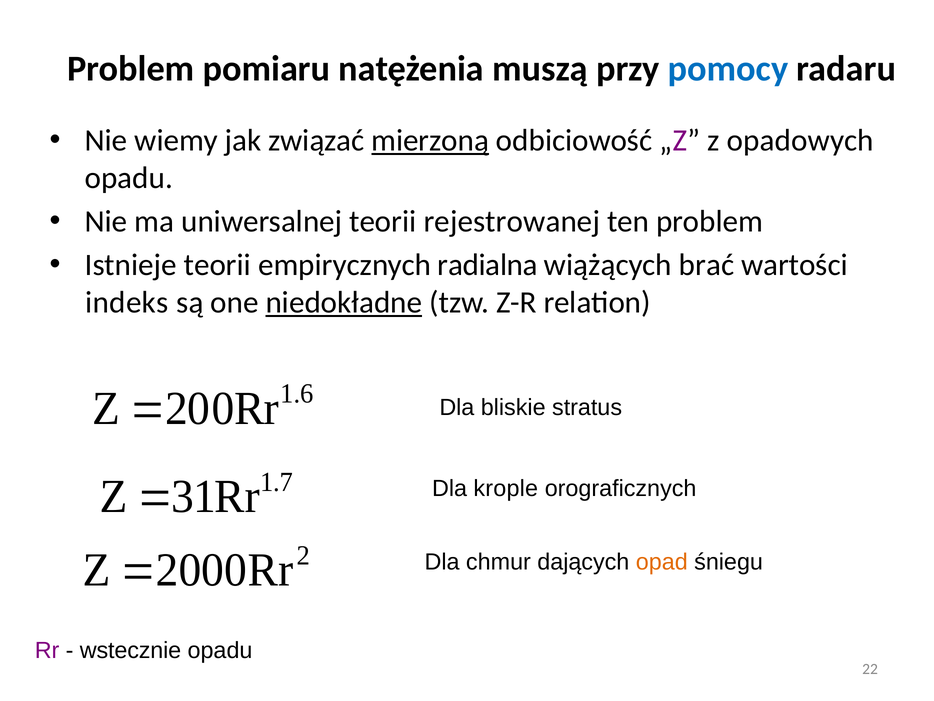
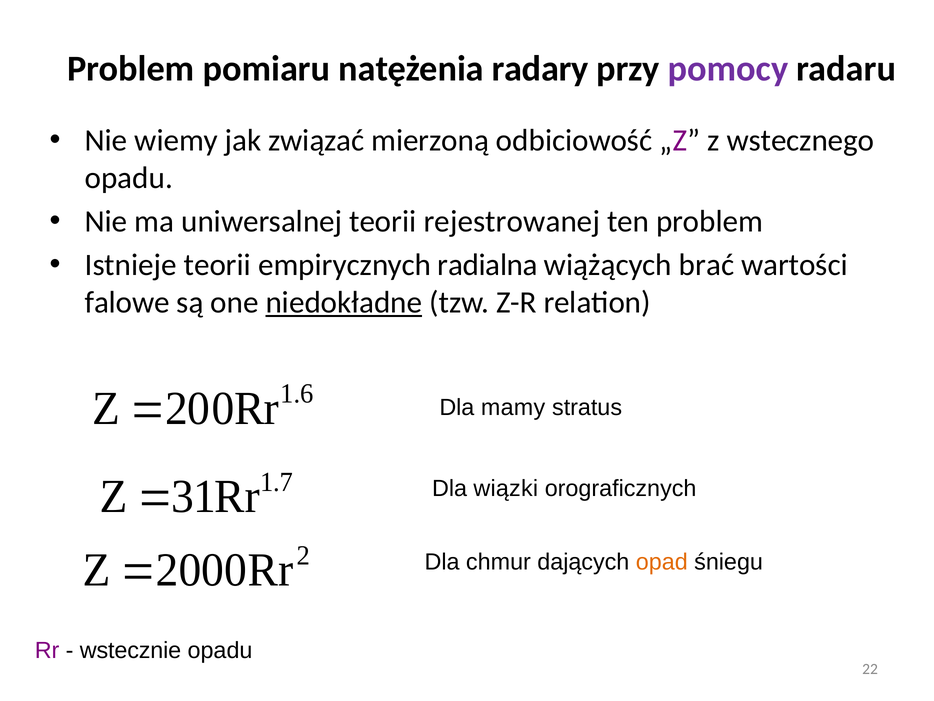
muszą: muszą -> radary (540, 69)
pomocy colour: blue -> purple (728, 69)
mierzoną underline: present -> none (430, 140)
opadowych: opadowych -> wstecznego (800, 140)
indeks: indeks -> falowe (127, 302)
bliskie: bliskie -> mamy (513, 407)
krople: krople -> wiązki (506, 488)
